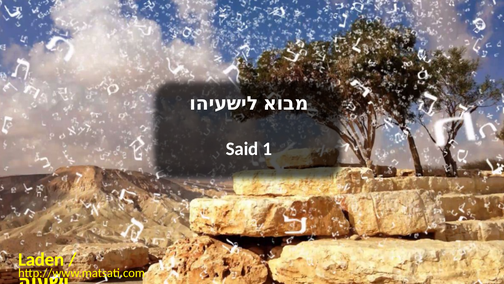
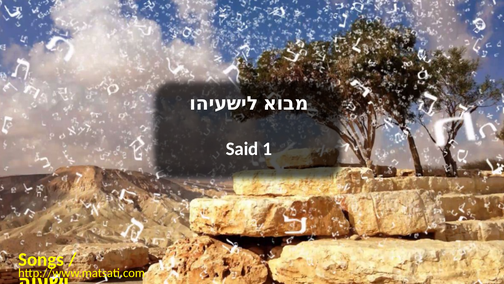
Laden: Laden -> Songs (41, 259)
